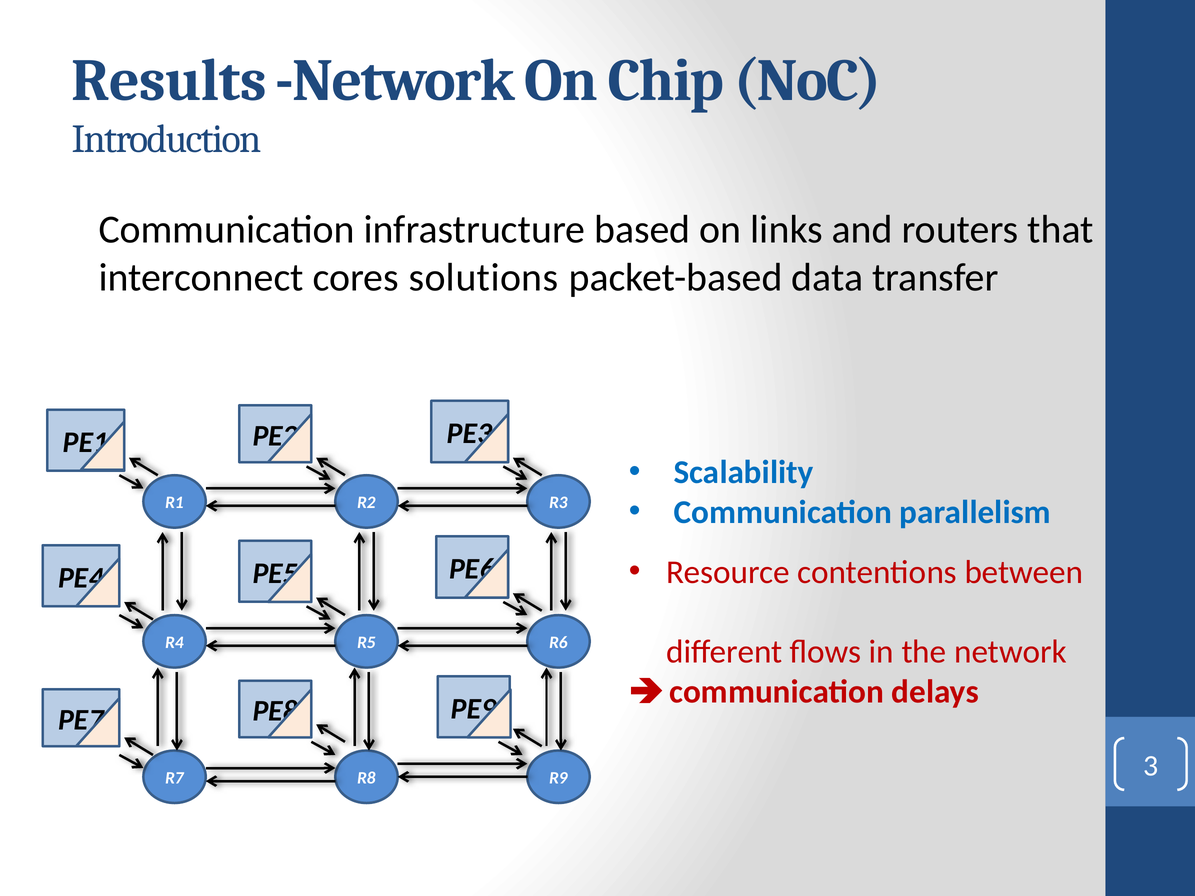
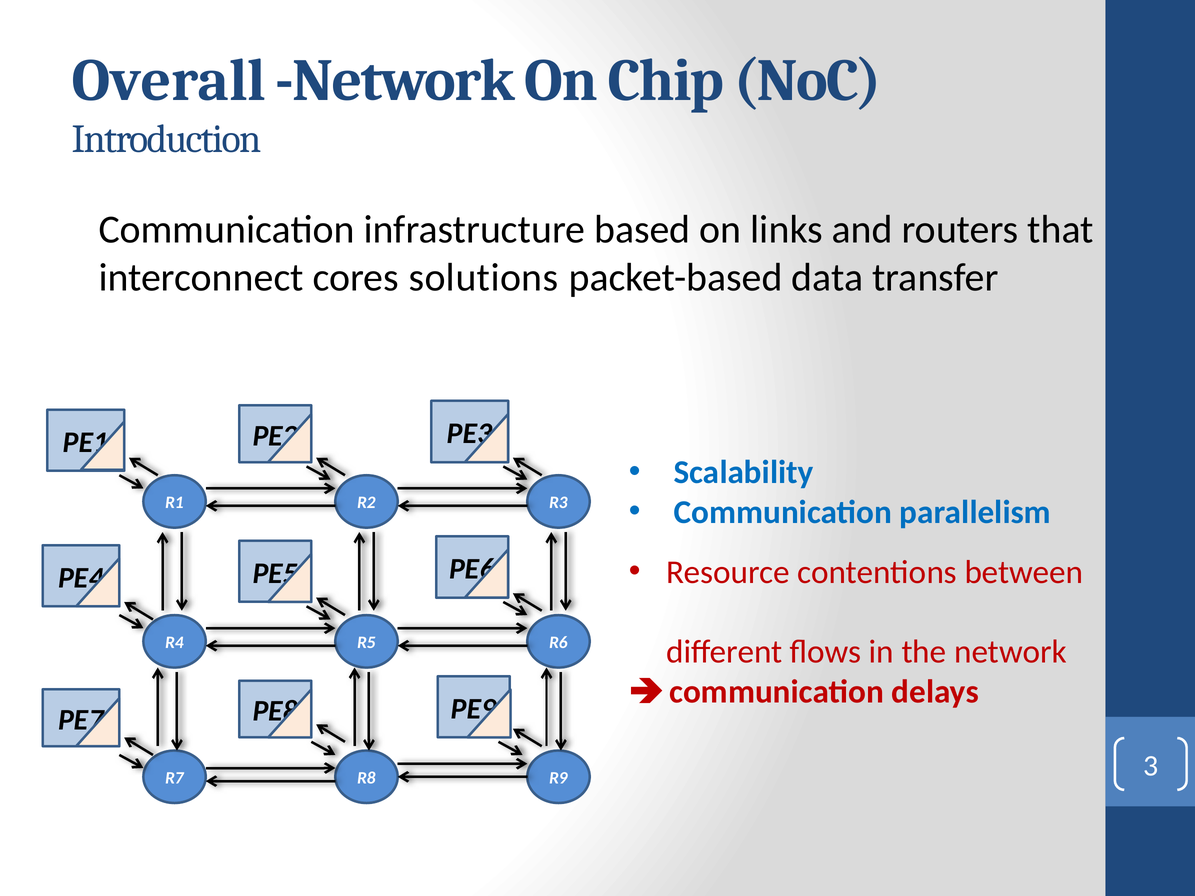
Results: Results -> Overall (169, 81)
